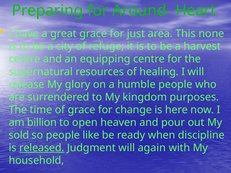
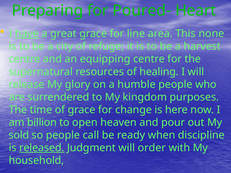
Around-: Around- -> Poured- (142, 11)
have underline: none -> present (27, 34)
just: just -> line (136, 34)
like: like -> call (91, 135)
again: again -> order (152, 148)
